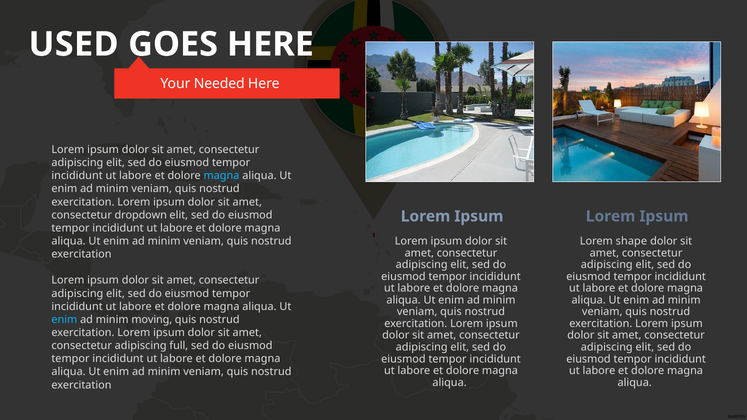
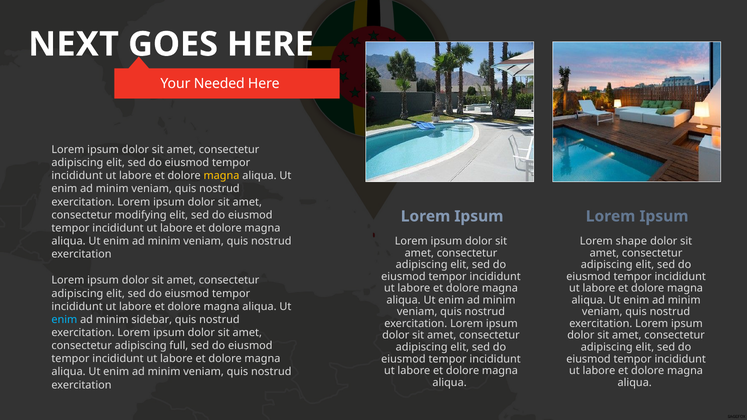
USED: USED -> NEXT (74, 44)
magna colour: light blue -> yellow (221, 176)
dropdown: dropdown -> modifying (141, 215)
moving: moving -> sidebar (152, 320)
